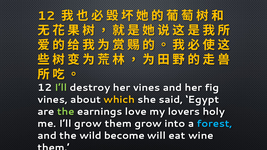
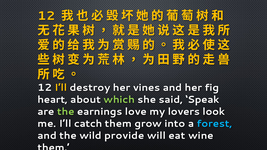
I’ll colour: light green -> yellow (61, 88)
vines: vines -> heart (53, 100)
which colour: yellow -> light green (119, 100)
Egypt: Egypt -> Speak (202, 100)
holy: holy -> look (214, 112)
I’ll grow: grow -> catch (88, 124)
become: become -> provide (124, 136)
